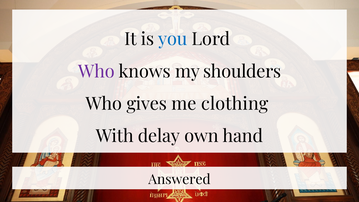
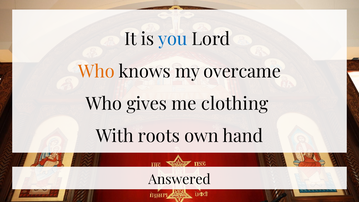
Who colour: purple -> orange (96, 72)
shoulders: shoulders -> overcame (242, 72)
delay: delay -> roots (159, 136)
